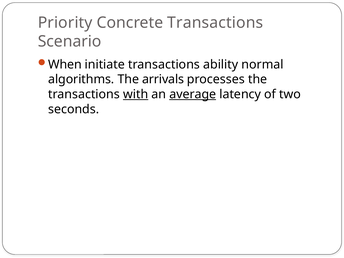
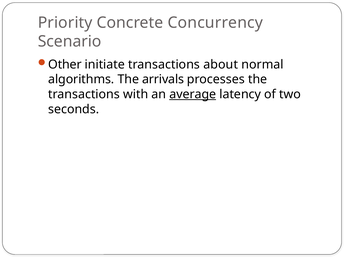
Concrete Transactions: Transactions -> Concurrency (215, 23)
When: When -> Other (65, 64)
ability: ability -> about (221, 64)
with underline: present -> none (136, 94)
